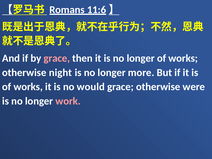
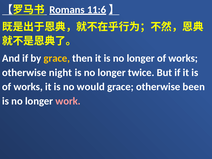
grace colour: pink -> yellow (57, 58)
more: more -> twice (141, 73)
were: were -> been (194, 87)
